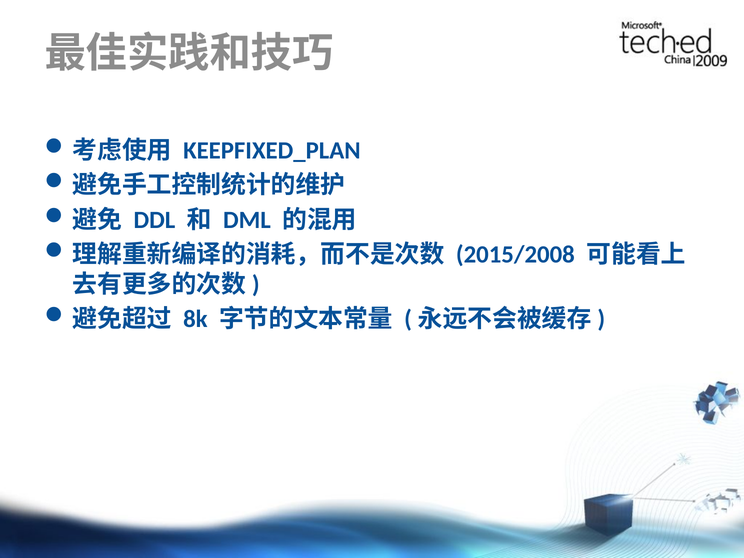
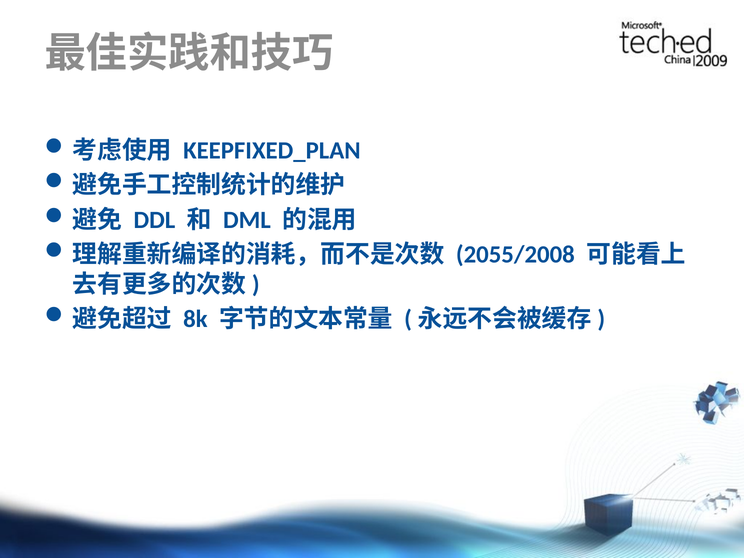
2015/2008: 2015/2008 -> 2055/2008 (515, 255)
